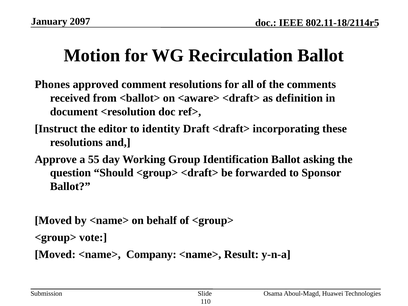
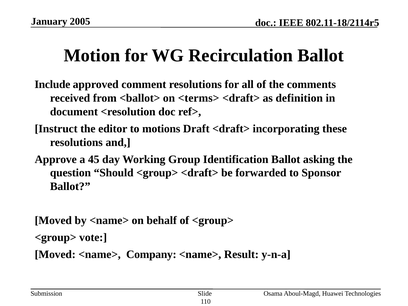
2097: 2097 -> 2005 (80, 22)
Phones: Phones -> Include (52, 84)
<aware>: <aware> -> <terms> (199, 98)
identity: identity -> motions (161, 129)
55: 55 -> 45 (94, 159)
